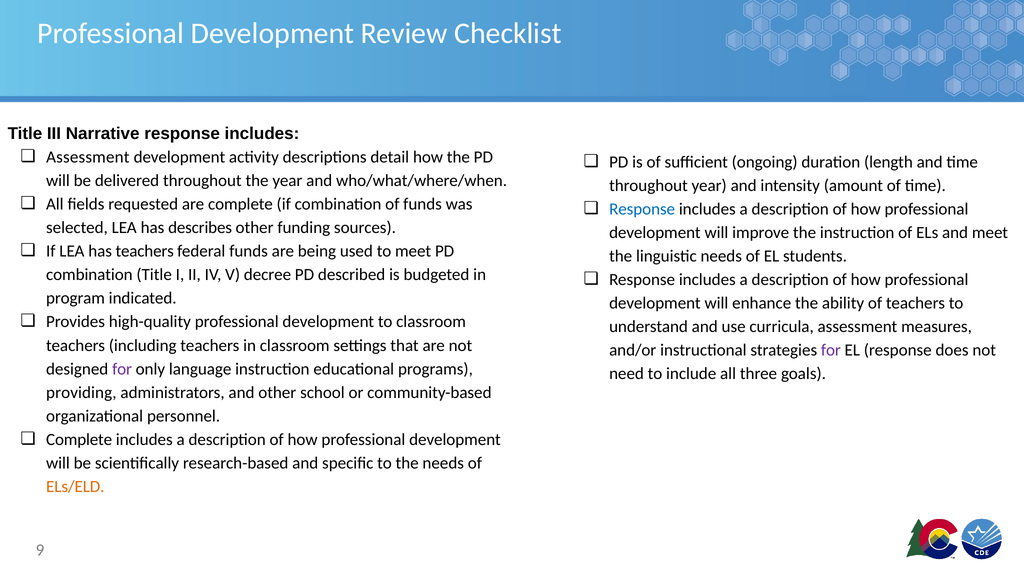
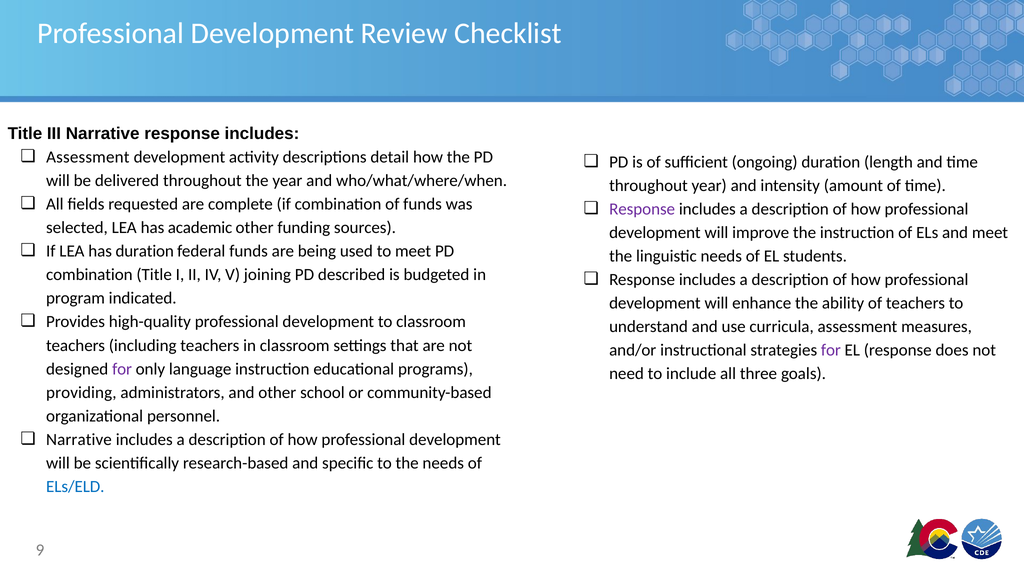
Response colour: blue -> purple (642, 209)
describes: describes -> academic (200, 228)
has teachers: teachers -> duration (145, 251)
decree: decree -> joining (267, 275)
Complete: Complete -> Narrative (79, 439)
ELs/ELD colour: orange -> blue (75, 487)
